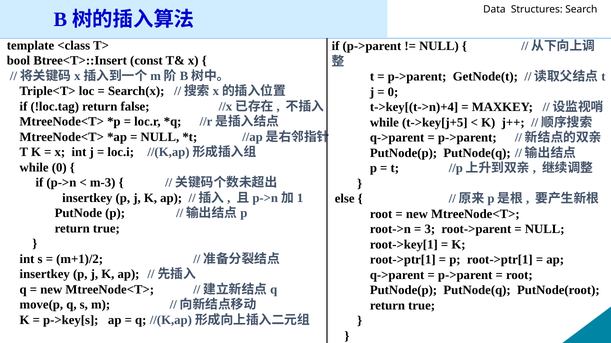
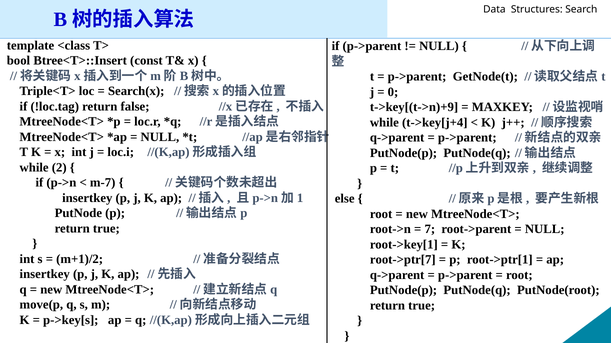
t->key[(t->n)+4: t->key[(t->n)+4 -> t->key[(t->n)+9 (414, 107)
t->key[j+5: t->key[j+5 -> t->key[j+4 (435, 123)
while 0: 0 -> 2 (59, 168)
m-3: m-3 -> m-7 (103, 183)
3: 3 -> 7 (430, 230)
root->ptr[1: root->ptr[1 -> root->ptr[7 (403, 260)
